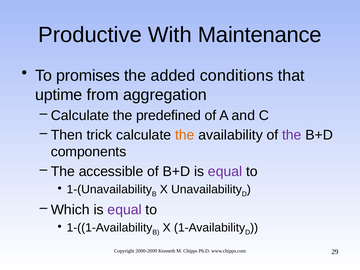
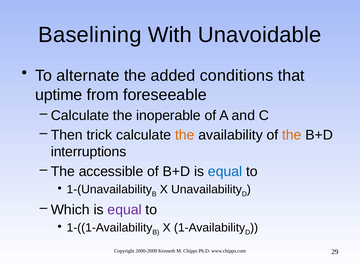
Productive: Productive -> Baselining (90, 35)
Maintenance: Maintenance -> Unavoidable (260, 35)
promises: promises -> alternate (88, 76)
aggregation: aggregation -> foreseeable (165, 95)
predefined: predefined -> inoperable (168, 115)
the colour: purple -> orange (292, 135)
components: components -> interruptions (89, 152)
equal colour: purple -> blue (225, 171)
